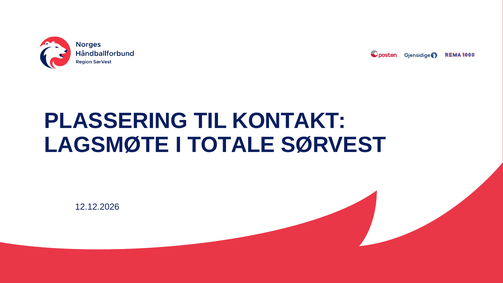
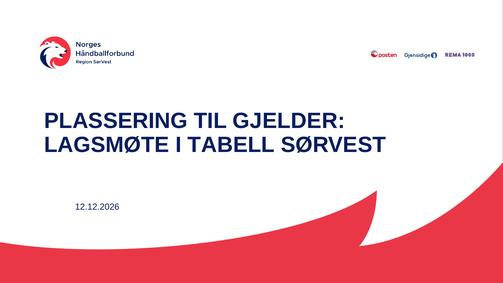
KONTAKT: KONTAKT -> GJELDER (289, 121)
TOTALE: TOTALE -> TABELL (231, 145)
